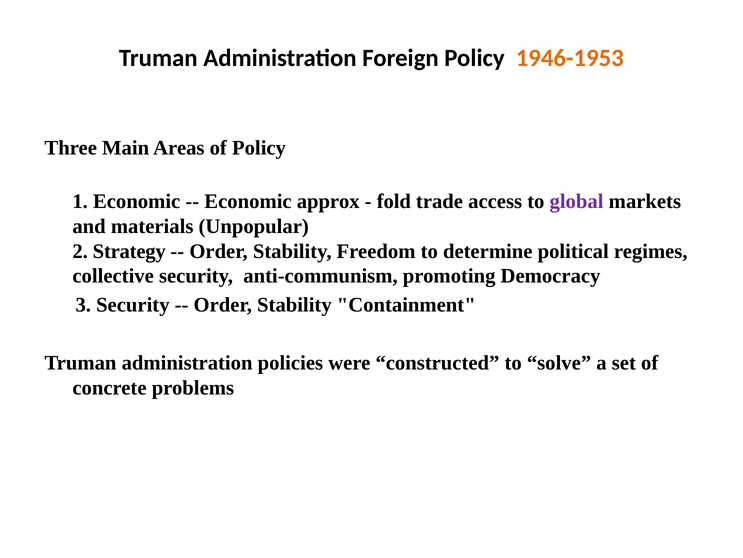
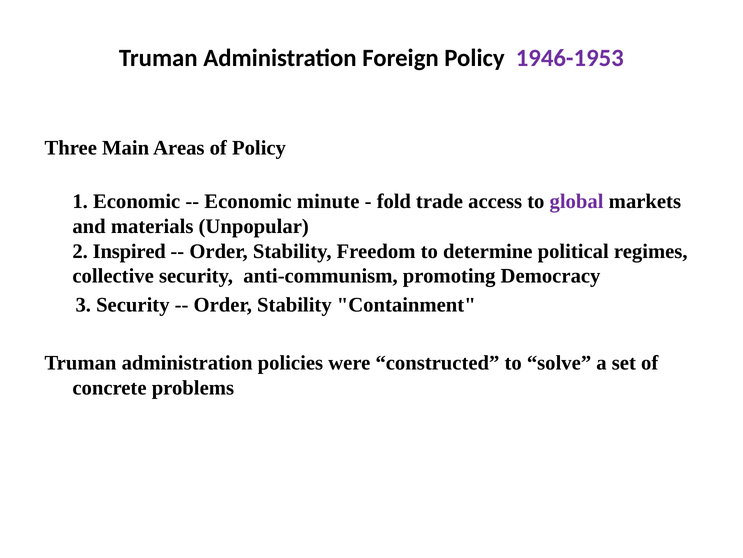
1946-1953 colour: orange -> purple (570, 58)
approx: approx -> minute (328, 201)
Strategy: Strategy -> Inspired (129, 251)
